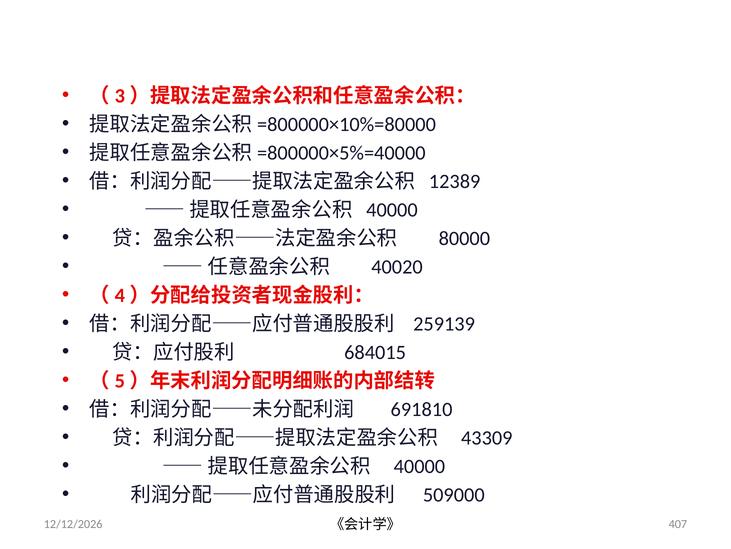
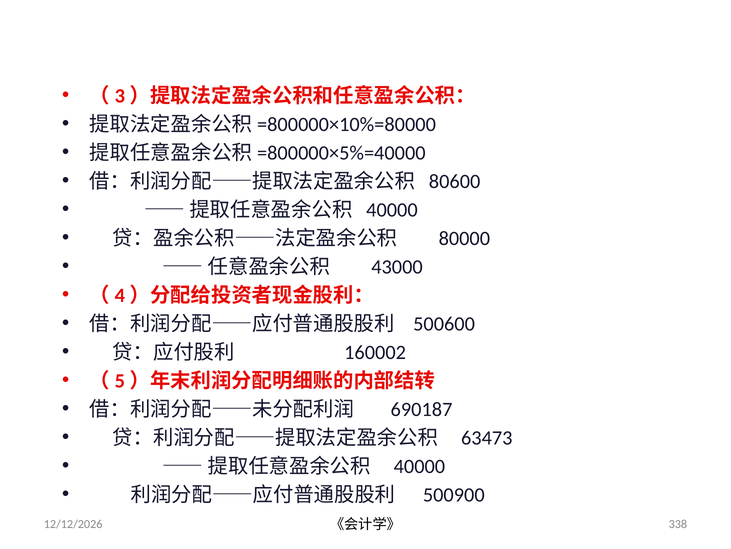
12389: 12389 -> 80600 (455, 181)
40020: 40020 -> 43000 (397, 266)
259139: 259139 -> 500600 (444, 323)
684015: 684015 -> 160002 (375, 352)
691810: 691810 -> 690187 (422, 409)
43309: 43309 -> 63473 (487, 437)
509000: 509000 -> 500900 (454, 494)
407: 407 -> 338 (678, 523)
